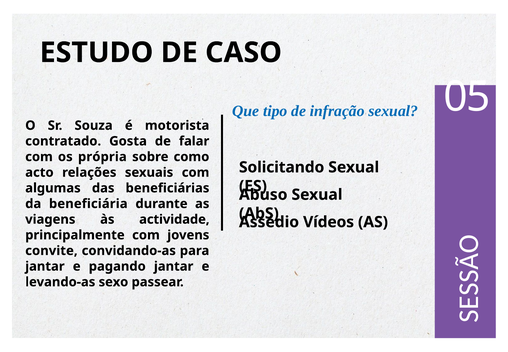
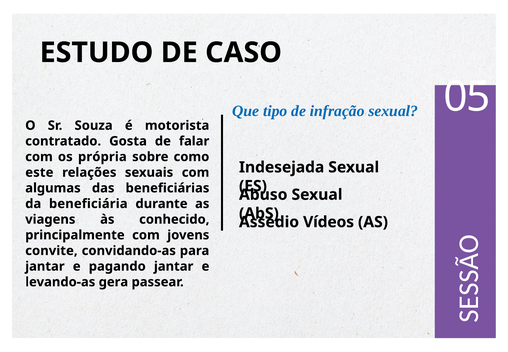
Solicitando: Solicitando -> Indesejada (282, 167)
acto: acto -> este (39, 172)
actividade: actividade -> conhecido (174, 219)
sexo: sexo -> gera (113, 282)
